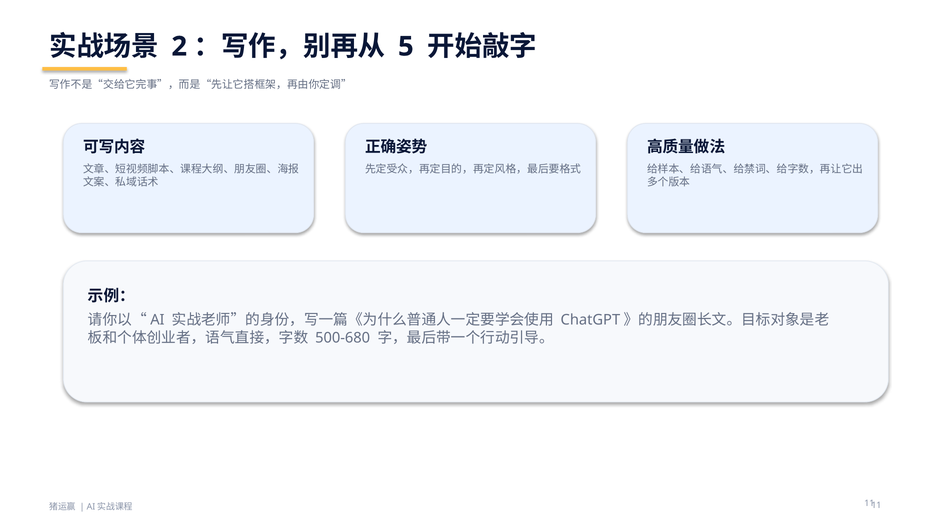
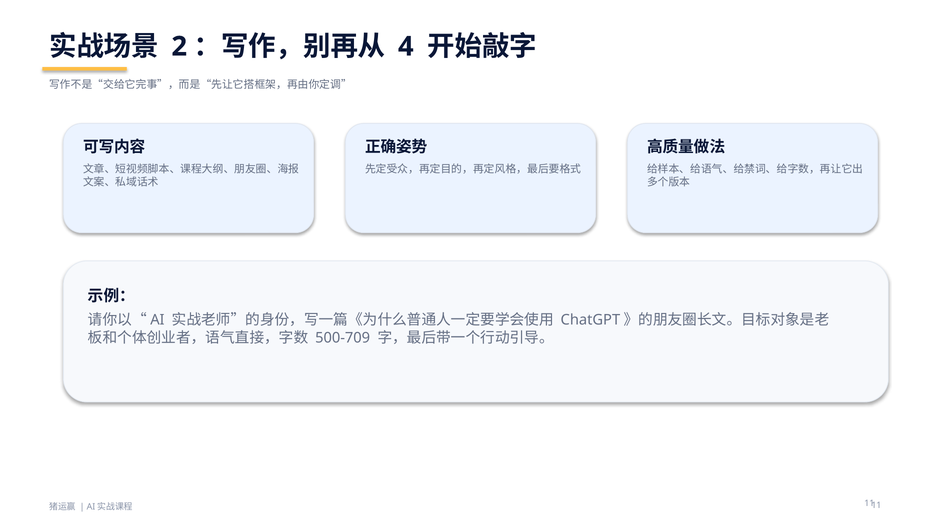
5: 5 -> 4 (406, 46)
500-680: 500-680 -> 500-709 (343, 338)
